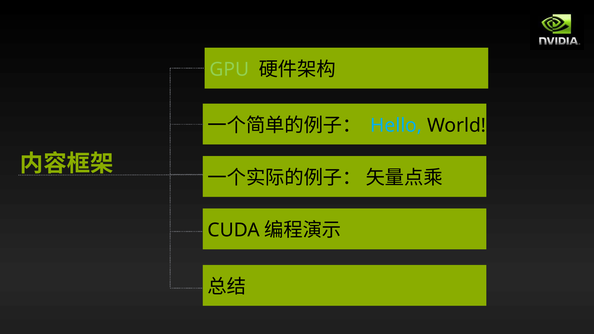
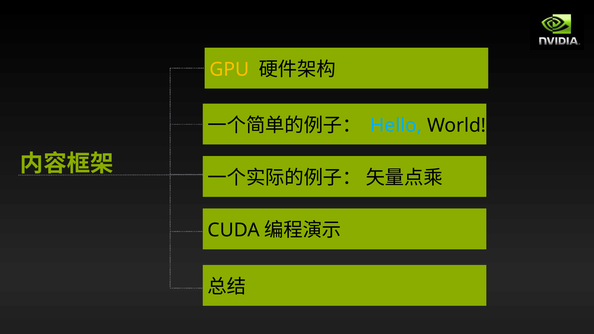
GPU colour: light green -> yellow (229, 69)
